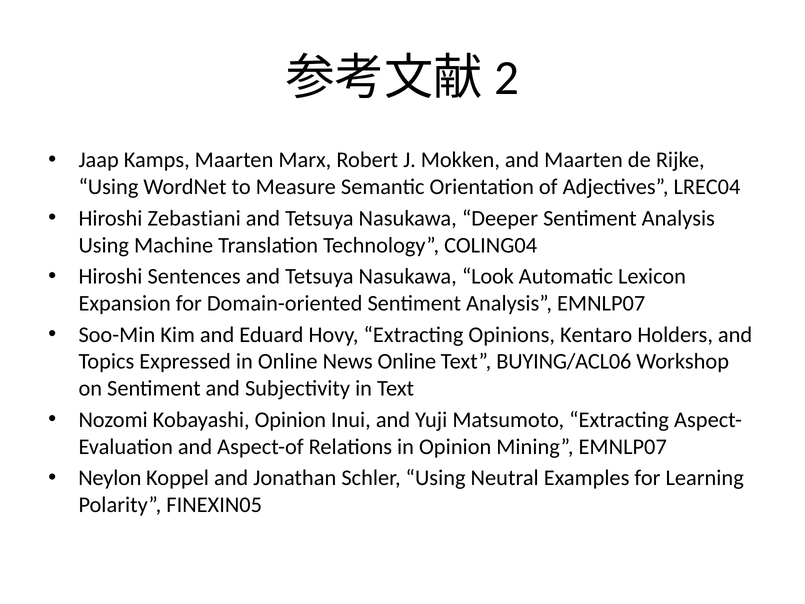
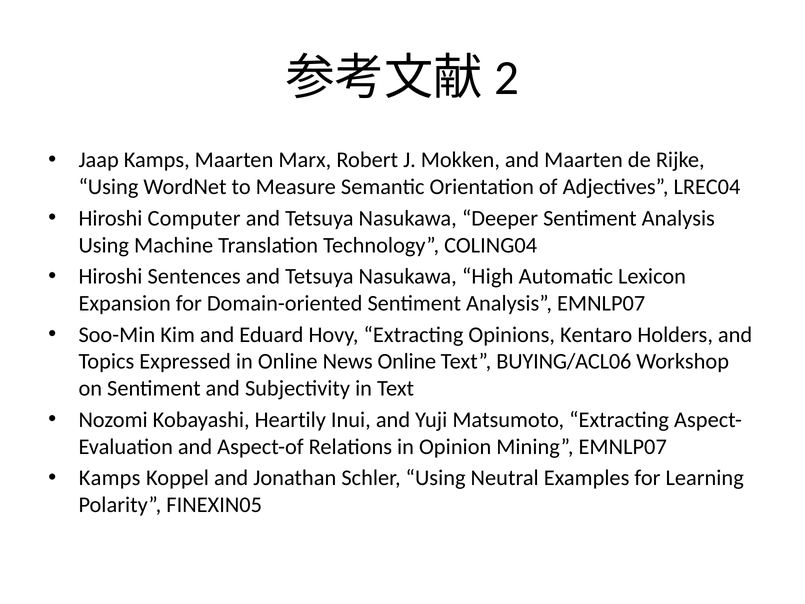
Zebastiani: Zebastiani -> Computer (194, 218)
Look: Look -> High (488, 276)
Kobayashi Opinion: Opinion -> Heartily (290, 420)
Neylon: Neylon -> Kamps (110, 478)
